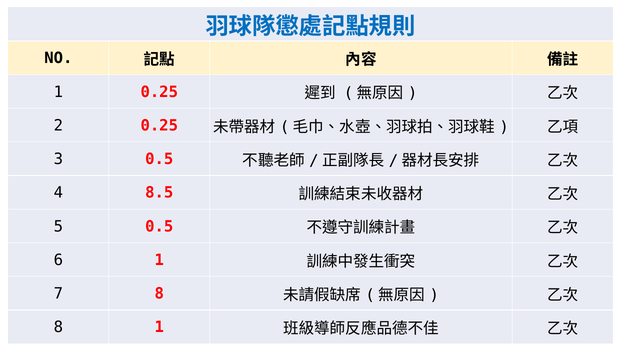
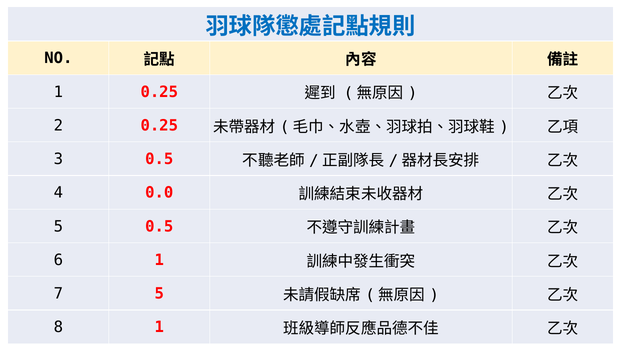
8.5: 8.5 -> 0.0 (159, 193)
7 8: 8 -> 5 (159, 294)
